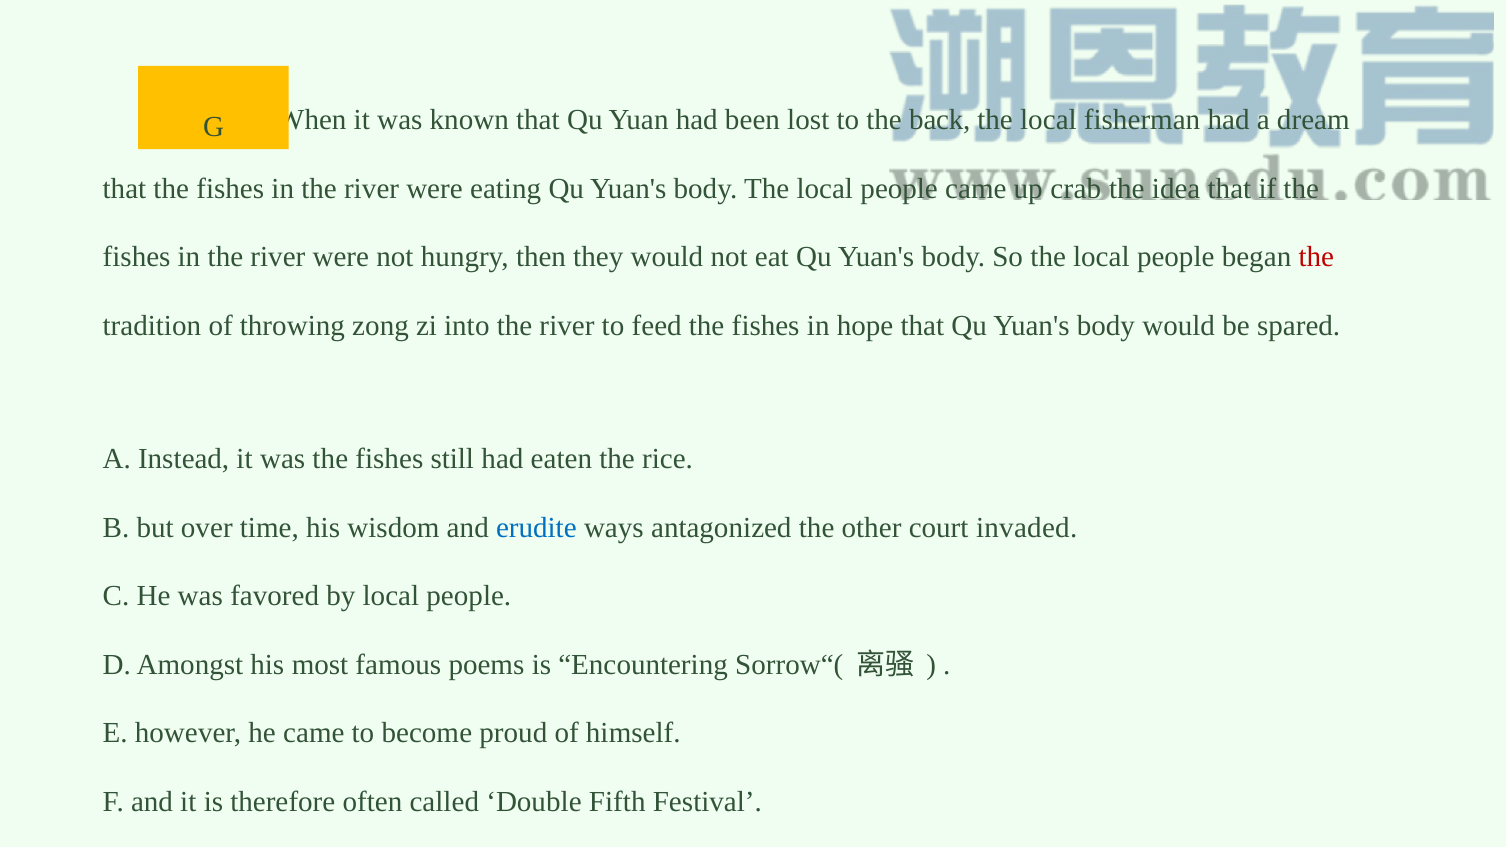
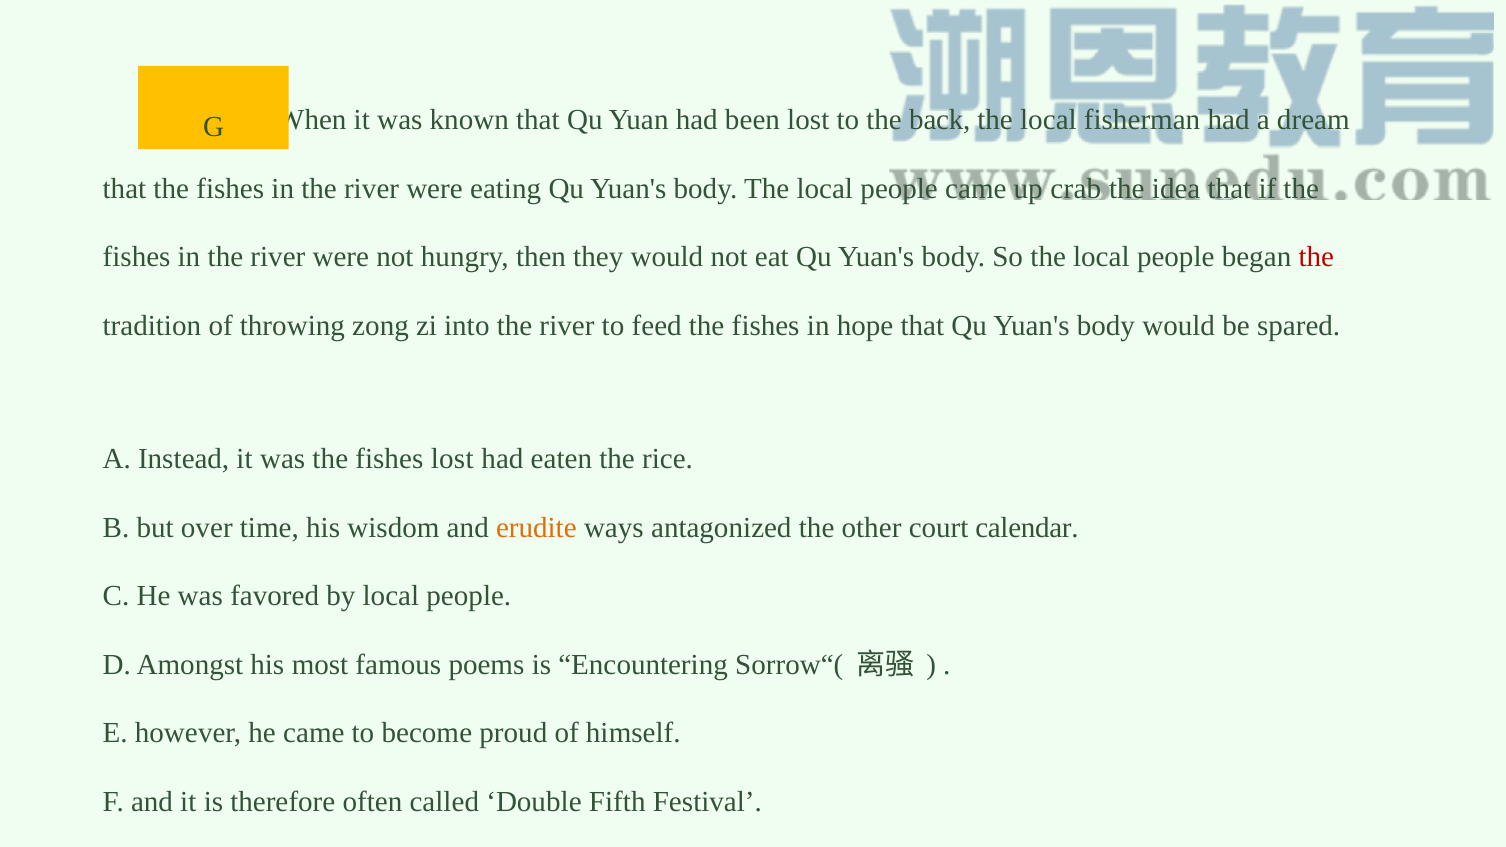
fishes still: still -> lost (452, 459)
erudite colour: blue -> orange (536, 528)
invaded: invaded -> calendar (1027, 528)
